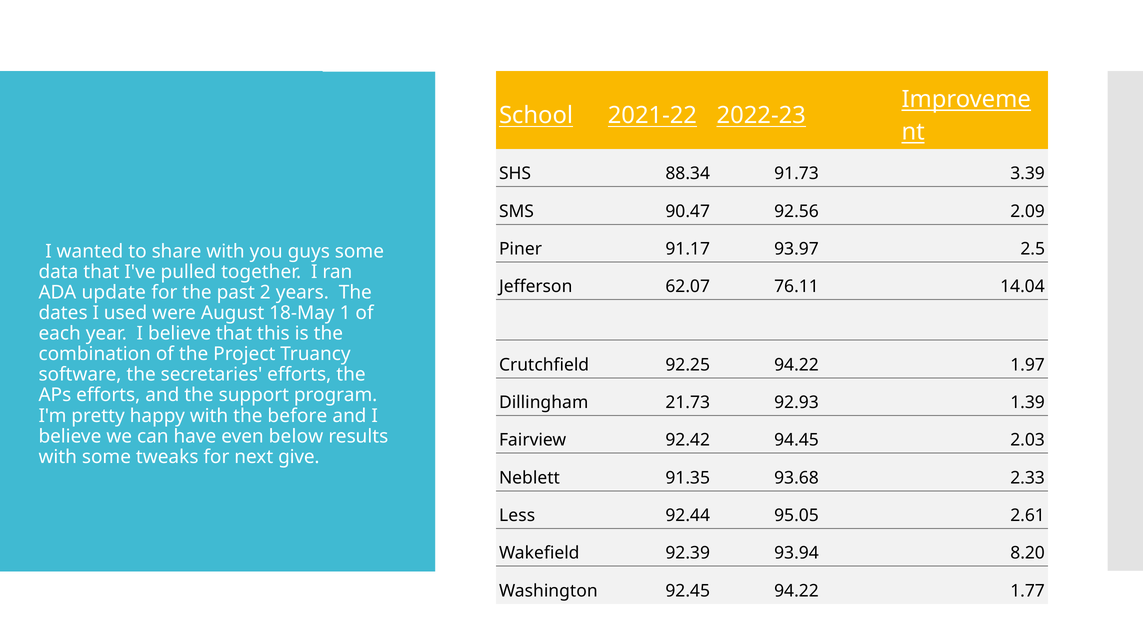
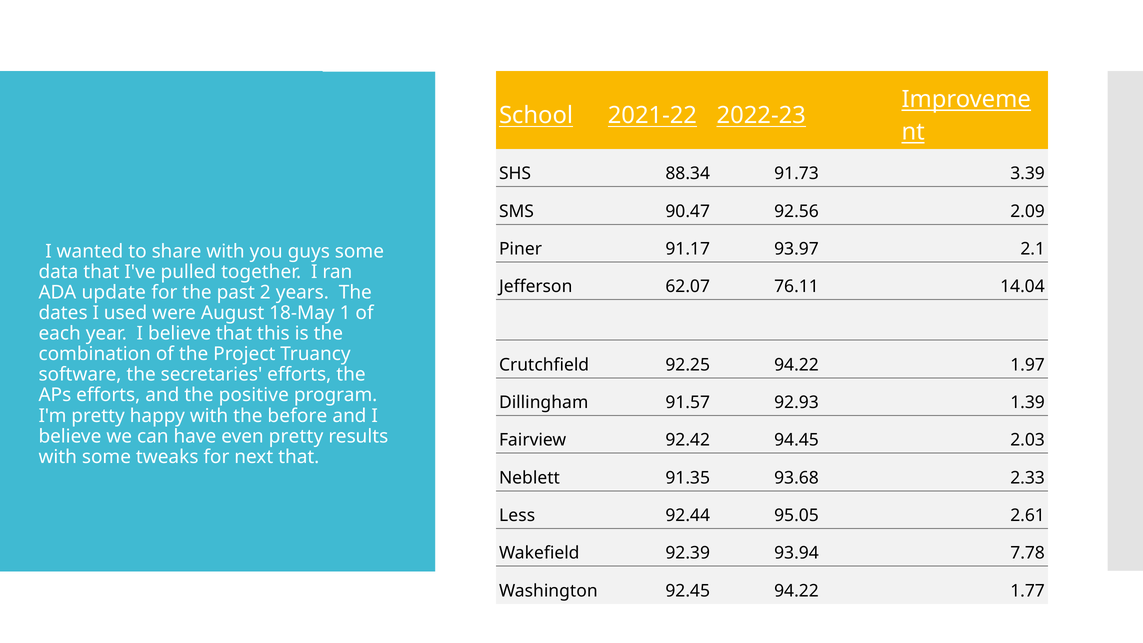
2.5: 2.5 -> 2.1 (1033, 249)
support: support -> positive (254, 395)
21.73: 21.73 -> 91.57 (688, 402)
even below: below -> pretty (296, 436)
next give: give -> that (299, 457)
8.20: 8.20 -> 7.78 (1028, 553)
